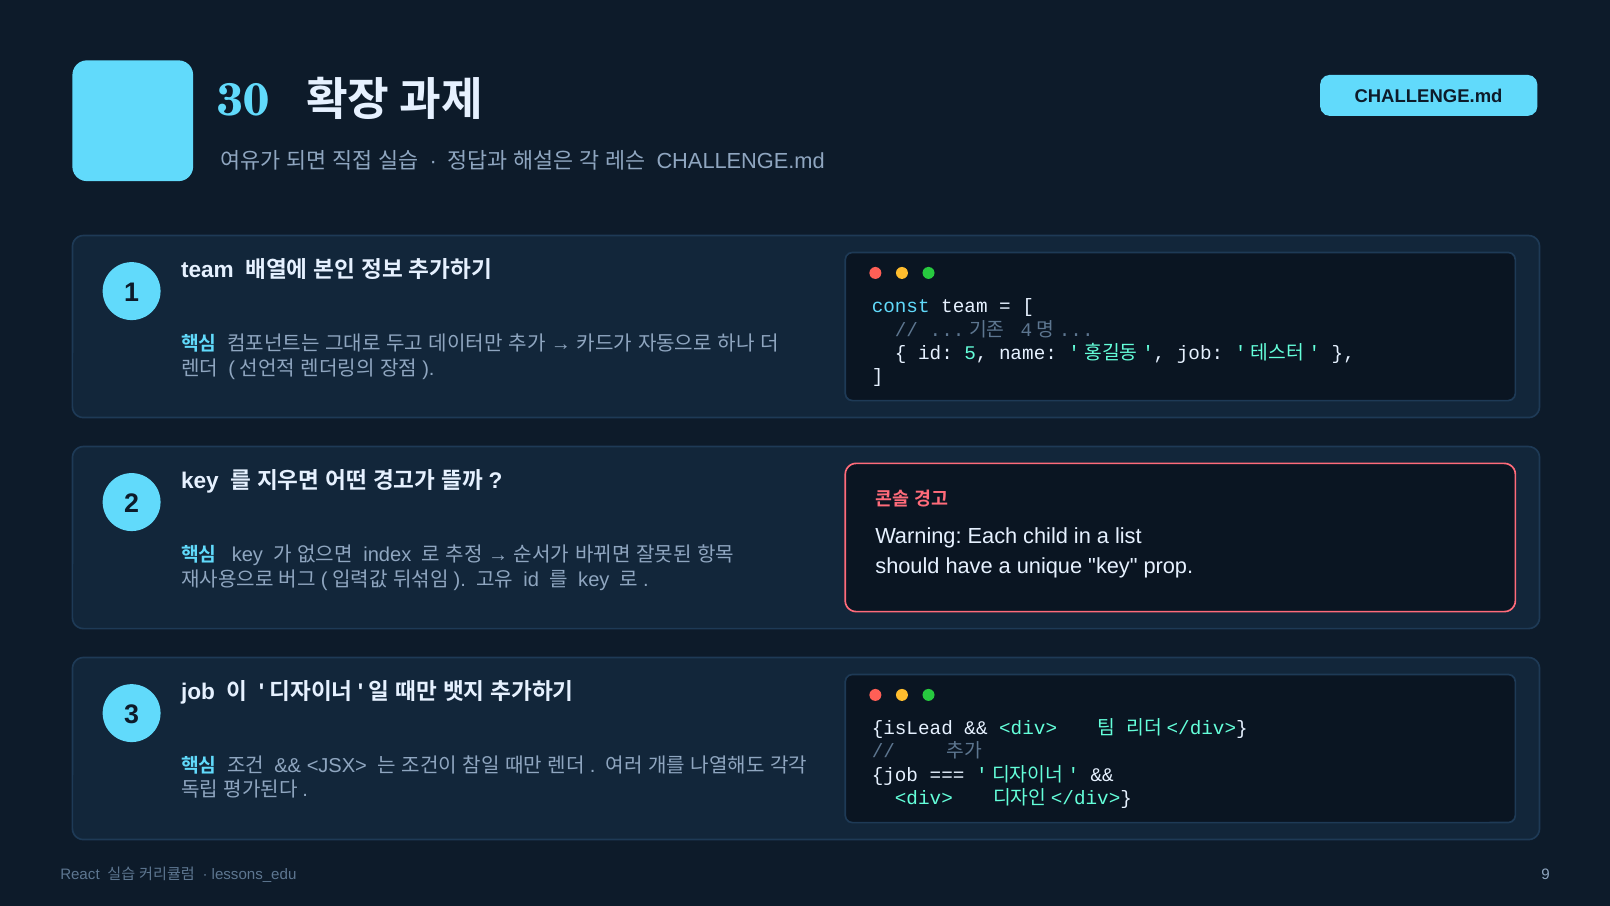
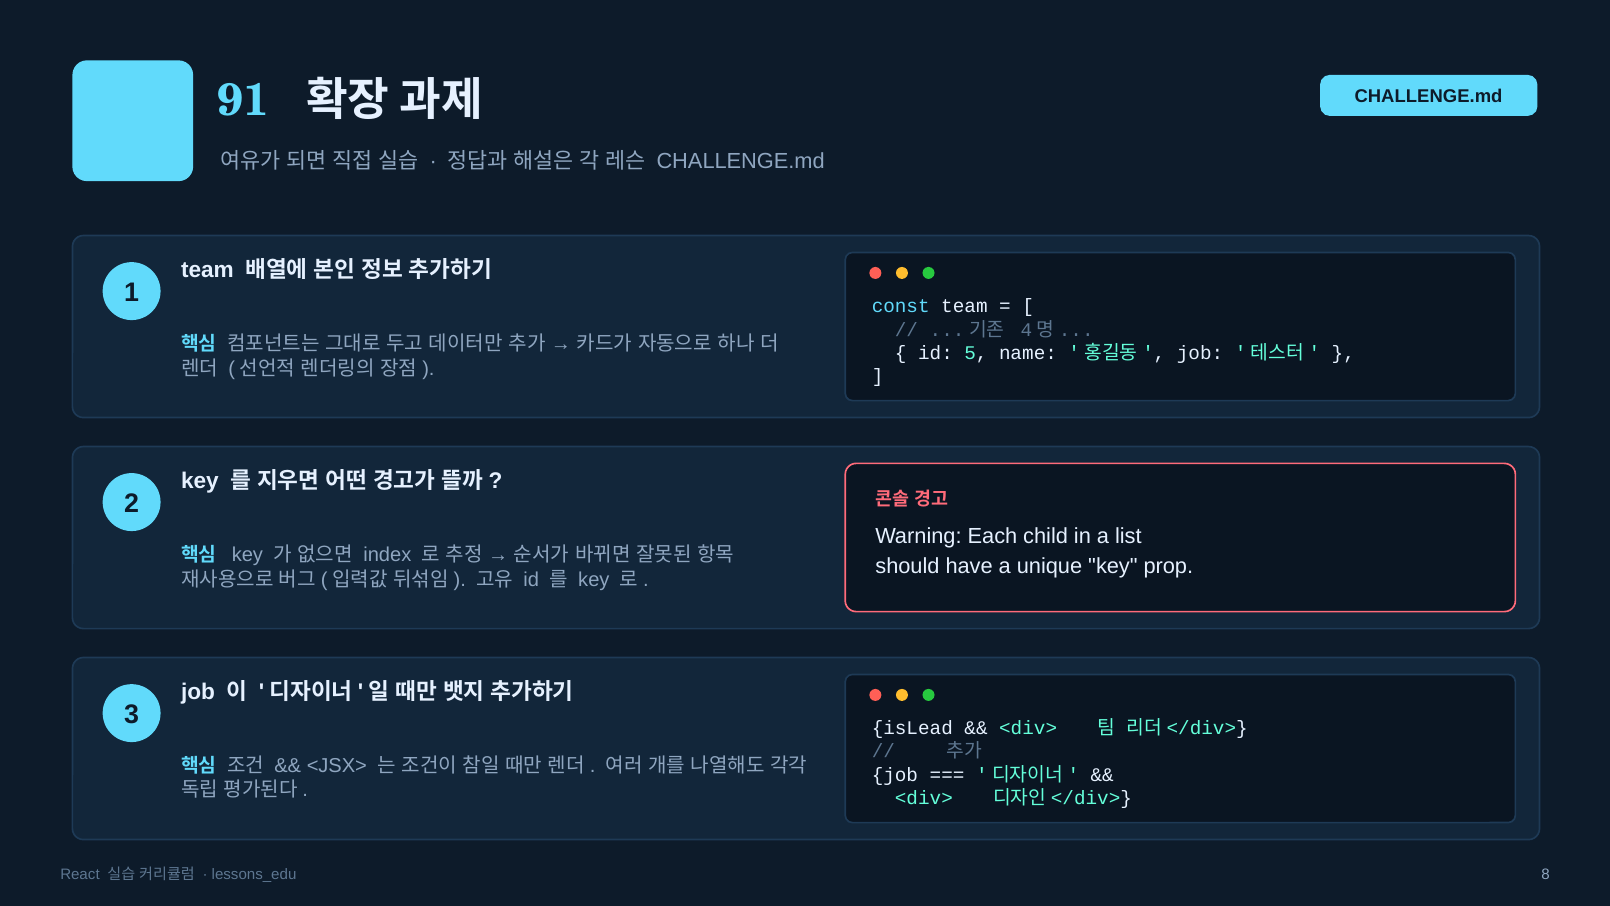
30: 30 -> 91 (243, 101)
9: 9 -> 8 (1545, 874)
